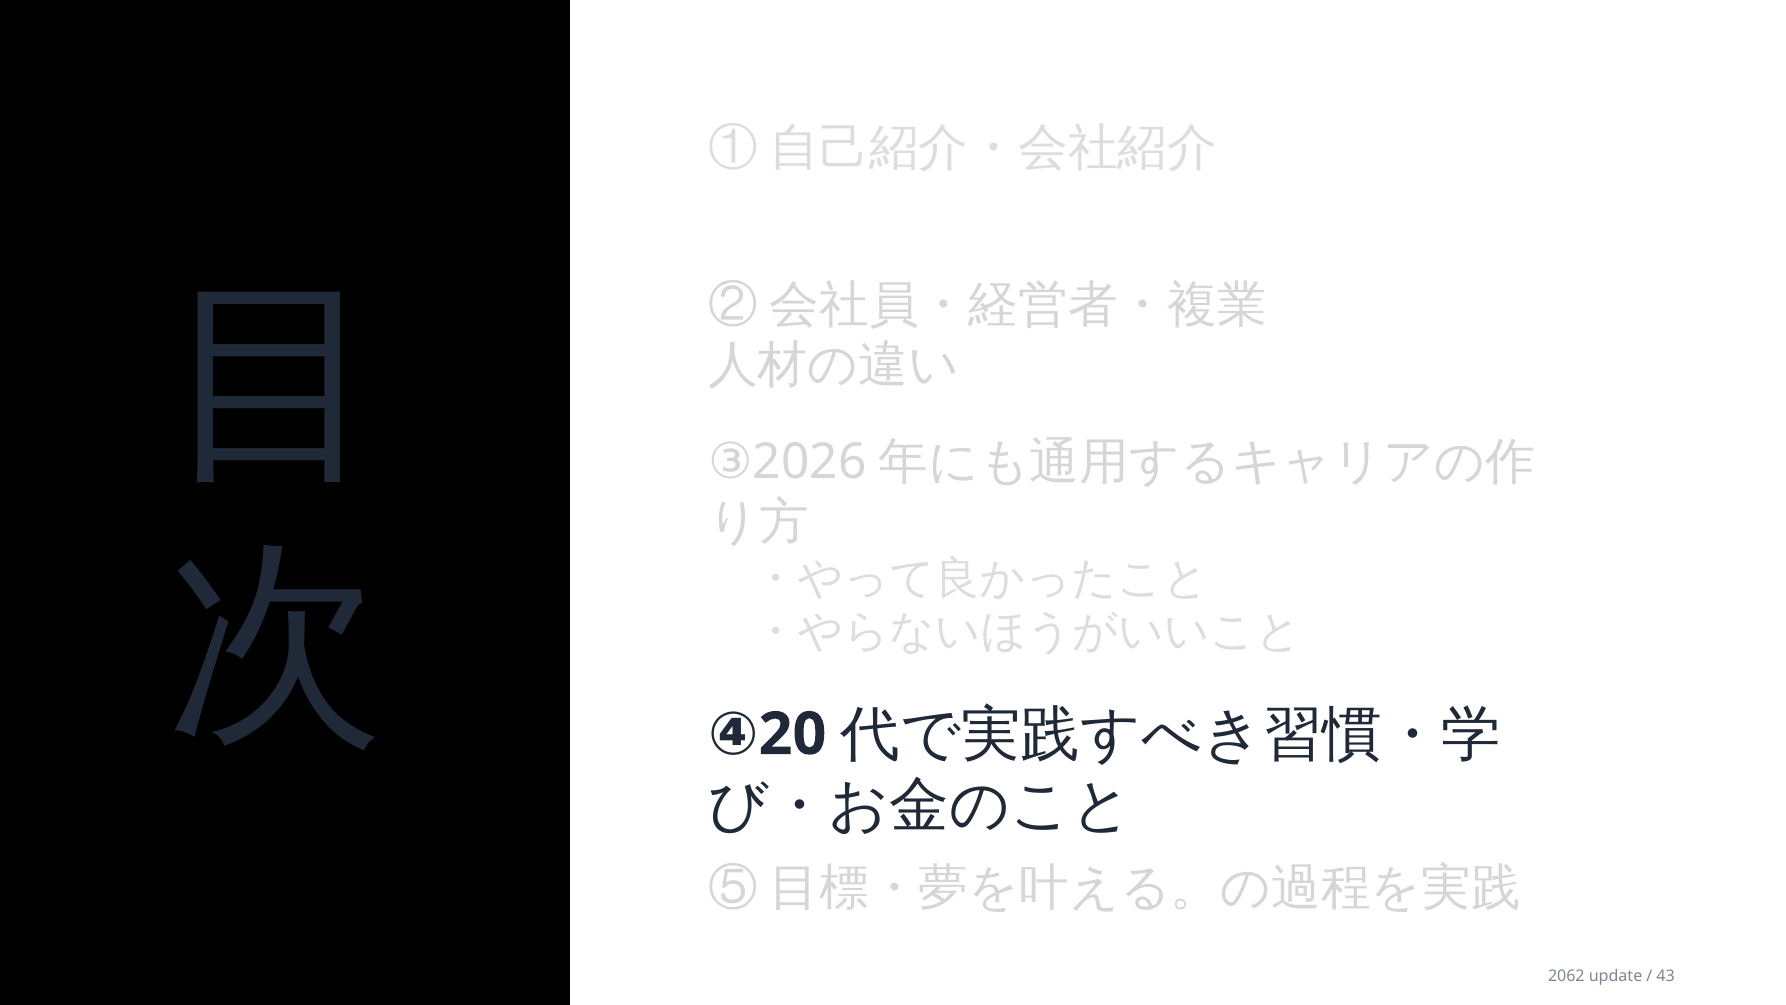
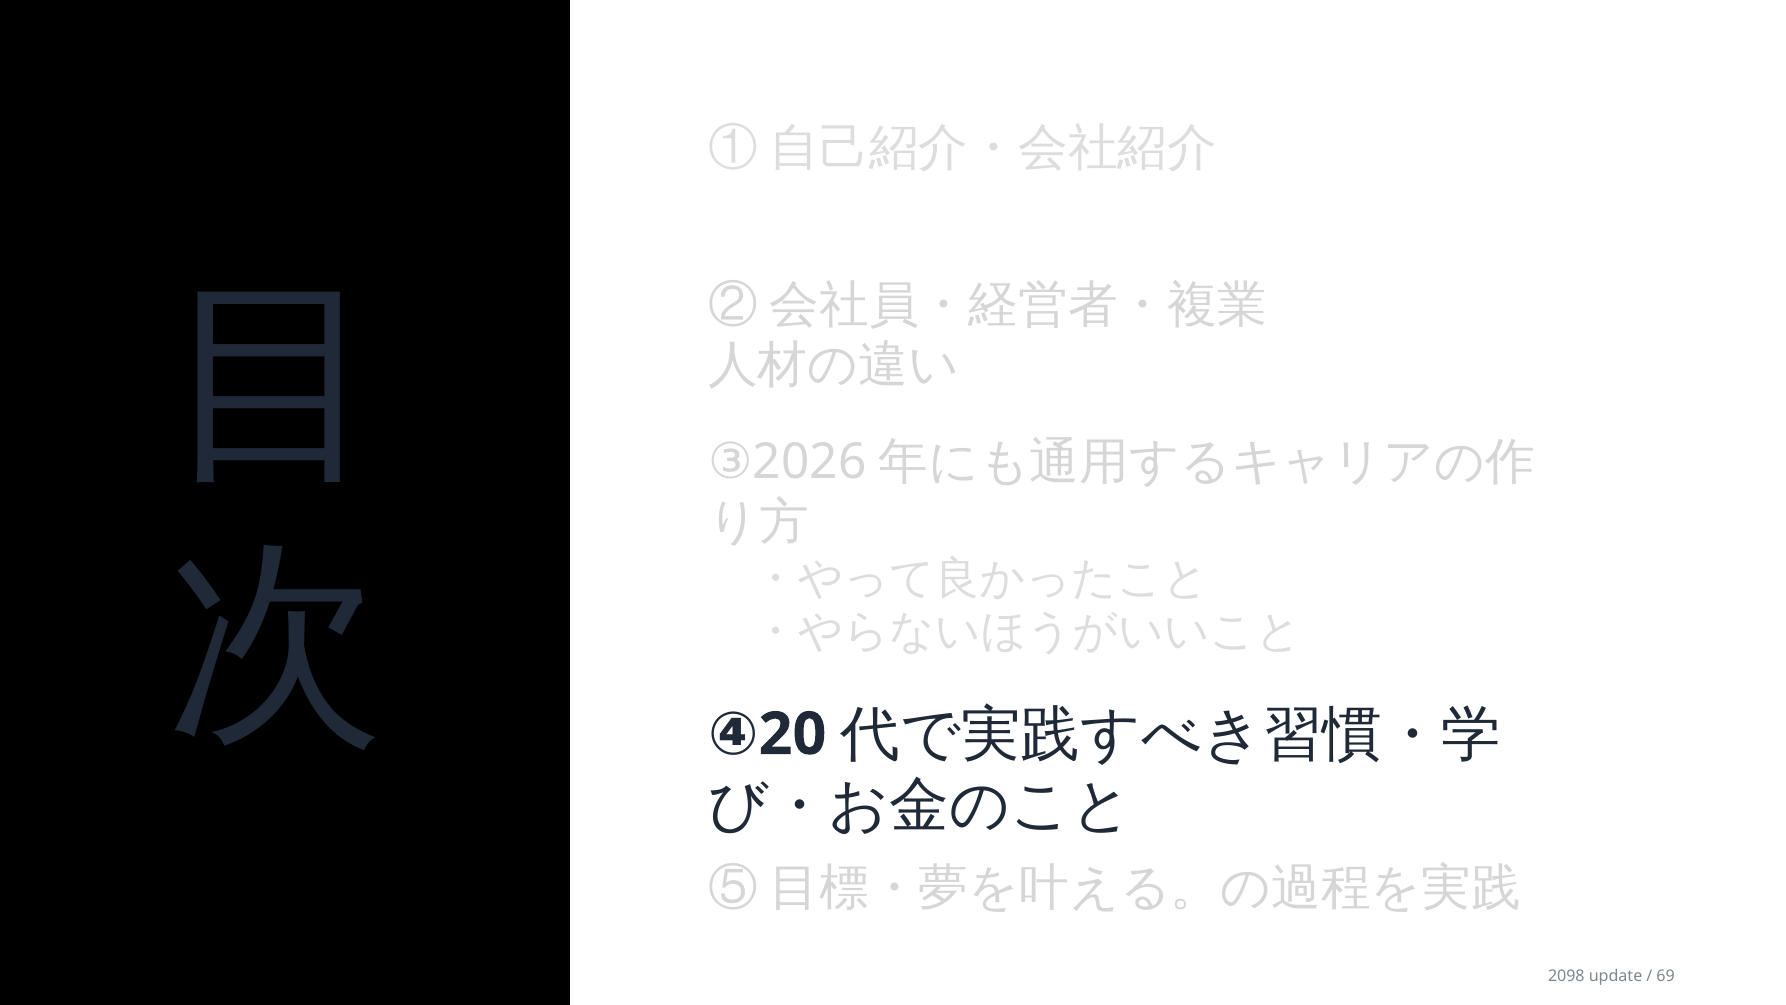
2062: 2062 -> 2098 (1566, 976)
43: 43 -> 69 (1666, 976)
